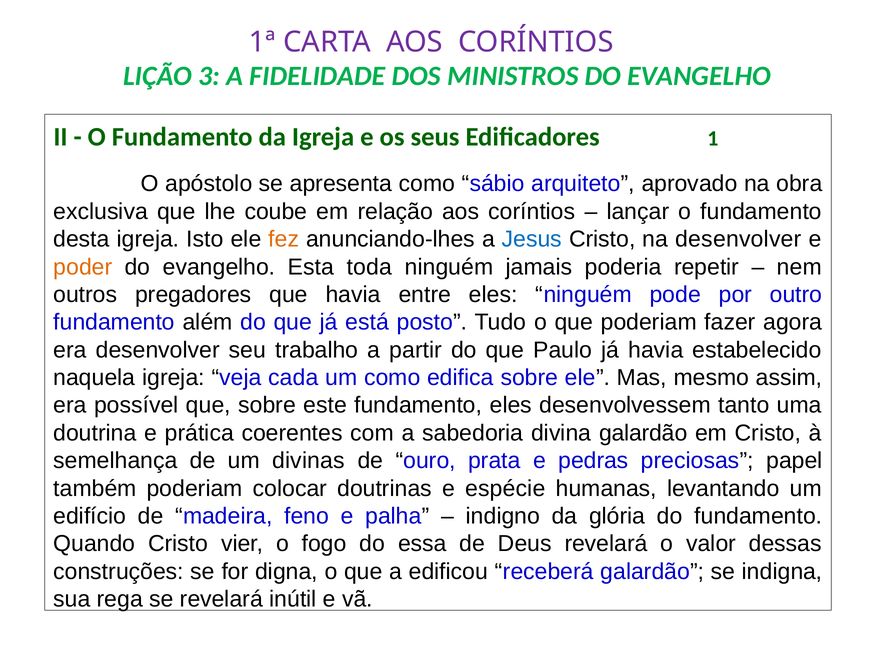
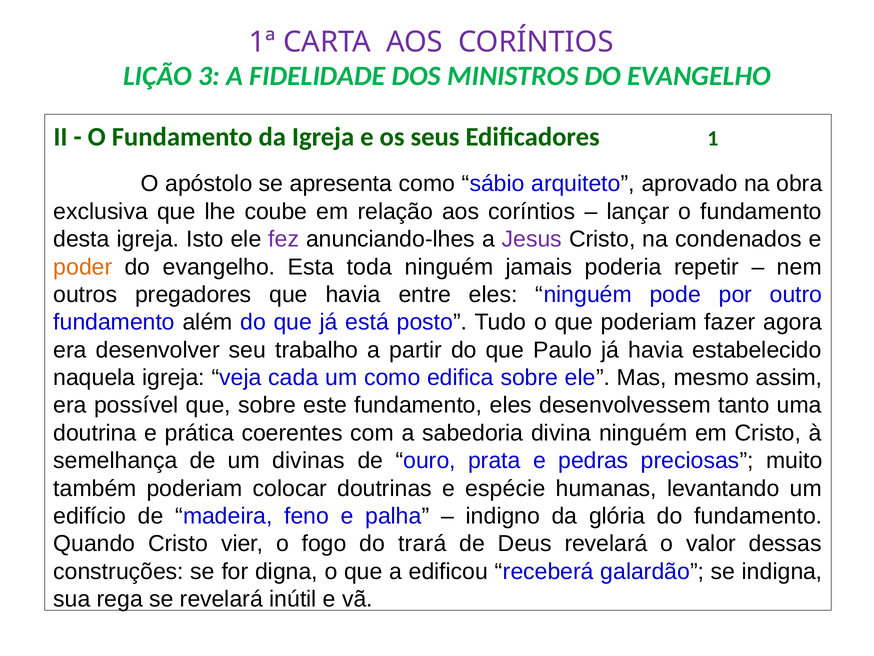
fez colour: orange -> purple (284, 239)
Jesus colour: blue -> purple (532, 239)
na desenvolver: desenvolver -> condenados (738, 239)
divina galardão: galardão -> ninguém (643, 433)
papel: papel -> muito (794, 460)
essa: essa -> trará (422, 543)
